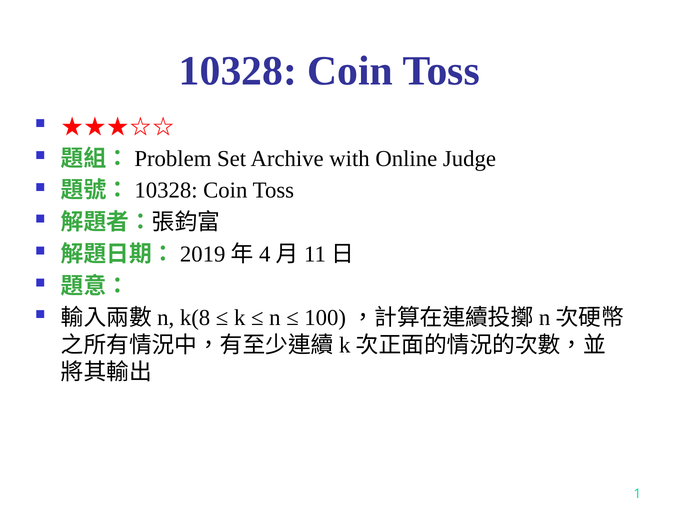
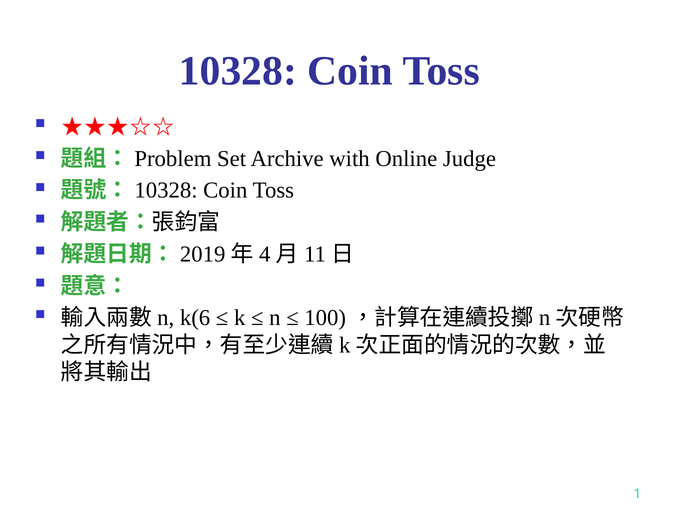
k(8: k(8 -> k(6 (195, 318)
